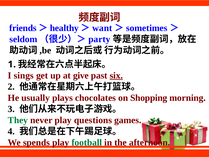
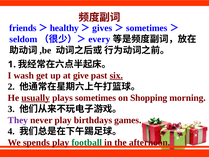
want: want -> gives (102, 28)
party: party -> every (99, 39)
sings: sings -> wash (24, 75)
usually underline: none -> present (36, 98)
plays chocolates: chocolates -> sometimes (96, 98)
They colour: green -> purple (18, 120)
questions: questions -> birthdays (93, 120)
